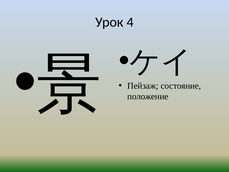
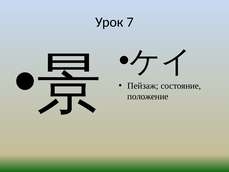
4: 4 -> 7 (130, 22)
